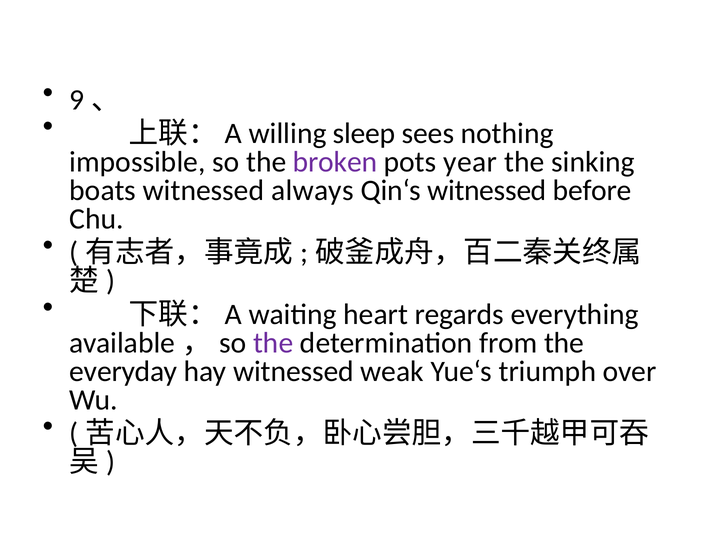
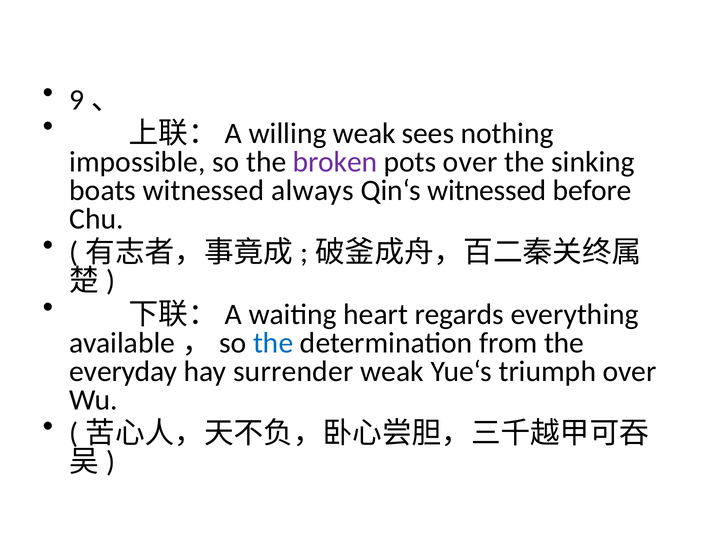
willing sleep: sleep -> weak (364, 134)
pots year: year -> over (470, 162)
the colour: purple -> blue (273, 343)
hay witnessed: witnessed -> surrender (293, 372)
